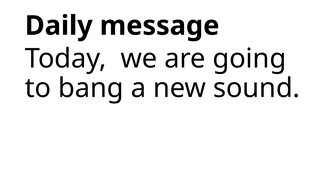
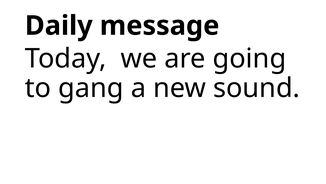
bang: bang -> gang (91, 88)
